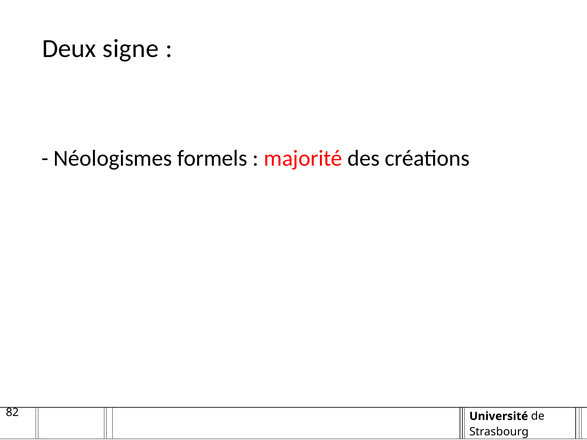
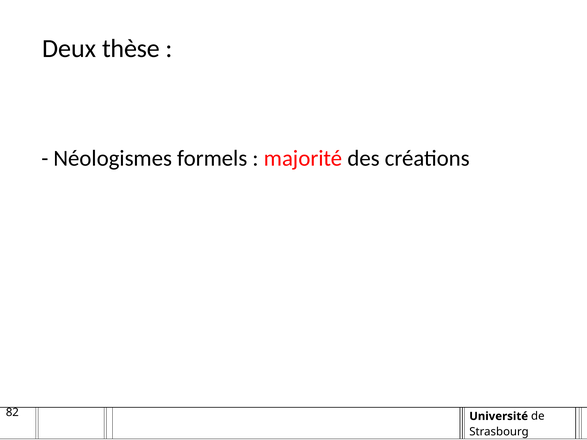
signe: signe -> thèse (131, 49)
